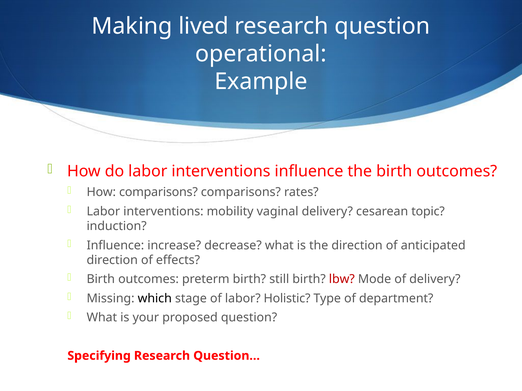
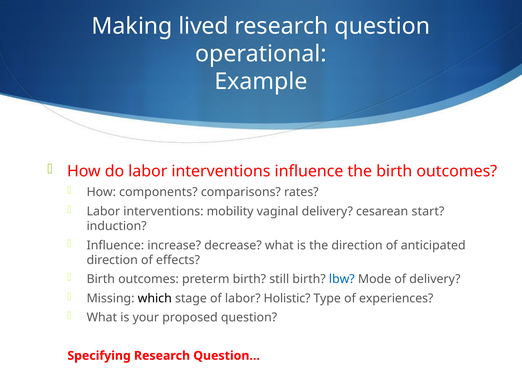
How comparisons: comparisons -> components (158, 193)
topic: topic -> start (428, 212)
lbw colour: red -> blue (342, 280)
department: department -> experiences (396, 299)
